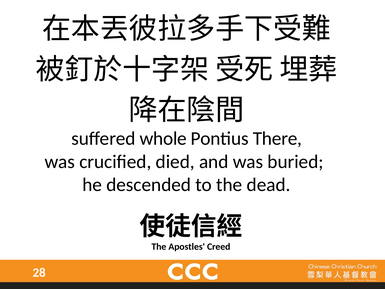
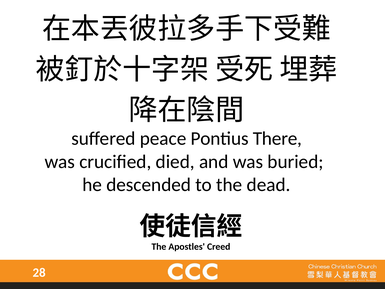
whole: whole -> peace (163, 138)
